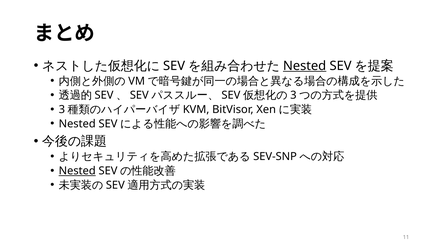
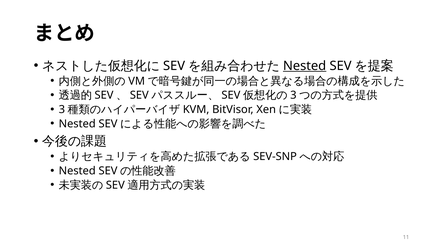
Nested underline: present -> none (77, 171)
